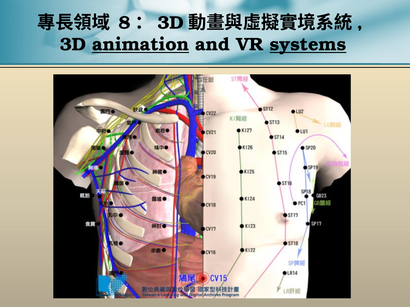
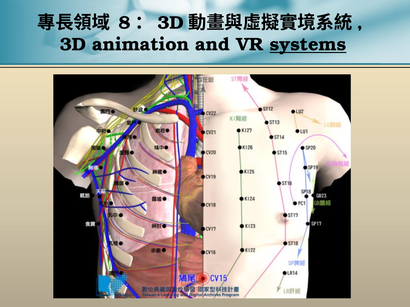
animation underline: present -> none (141, 45)
